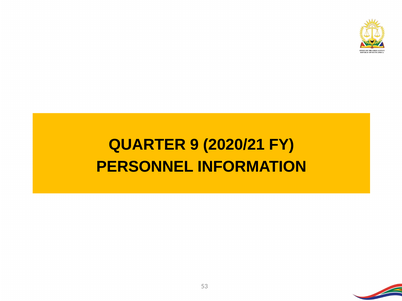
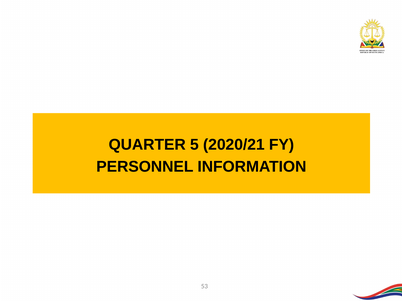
9: 9 -> 5 (194, 145)
